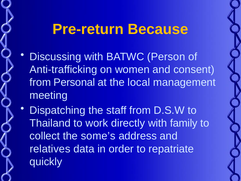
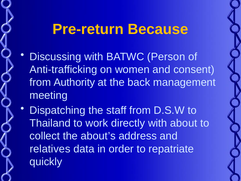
Personal: Personal -> Authority (74, 82)
local: local -> back (139, 82)
family: family -> about (184, 123)
some’s: some’s -> about’s (98, 136)
